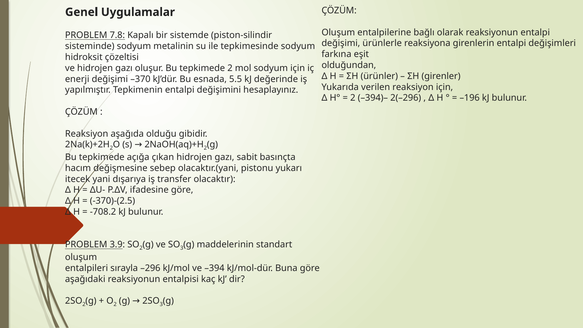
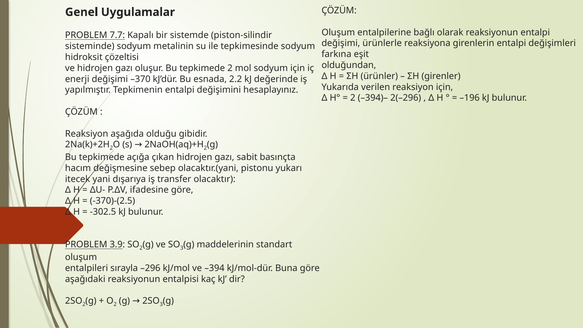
7.8: 7.8 -> 7.7 (117, 35)
5.5: 5.5 -> 2.2 (236, 79)
-708.2: -708.2 -> -302.5 (103, 212)
